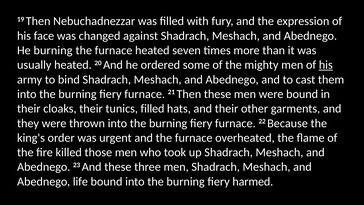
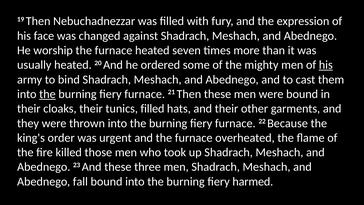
He burning: burning -> worship (53, 50)
the underline: none -> present (47, 94)
life: life -> fall (80, 181)
